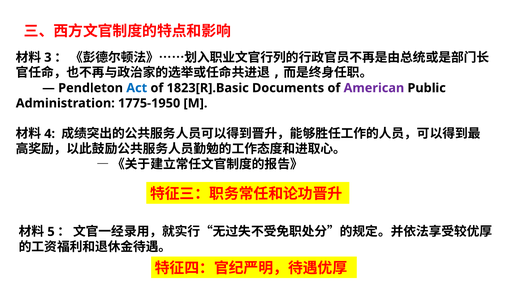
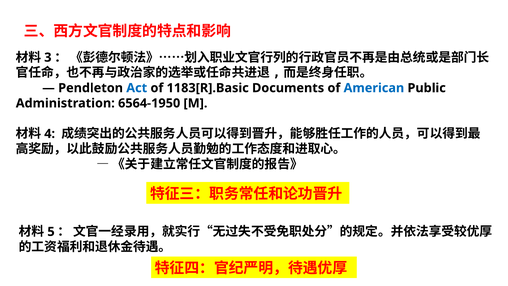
1823[R].Basic: 1823[R].Basic -> 1183[R].Basic (208, 88)
American colour: purple -> blue (374, 88)
1775-1950: 1775-1950 -> 6564-1950 (149, 103)
